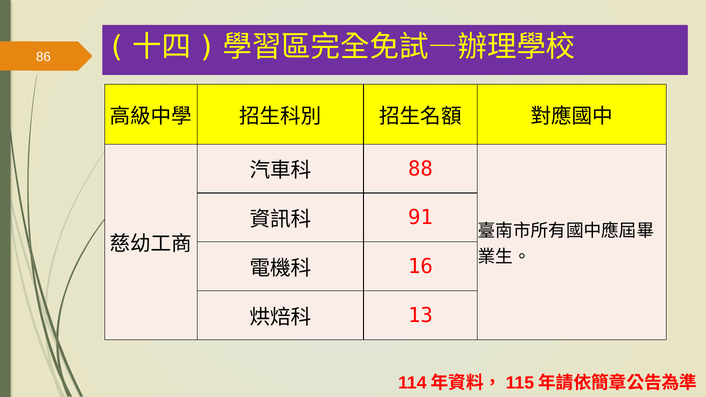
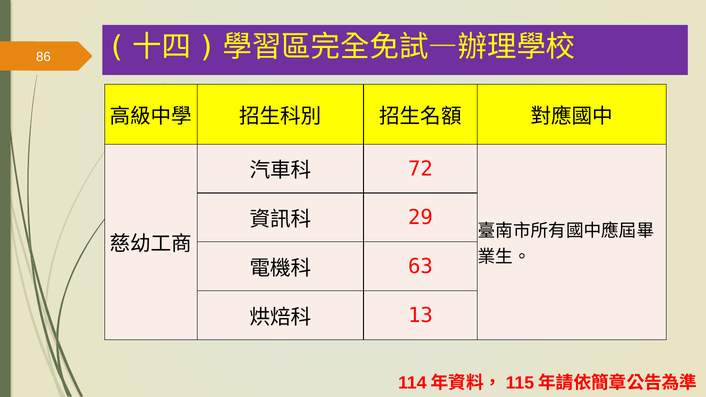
88: 88 -> 72 (420, 169)
91: 91 -> 29 (420, 218)
16: 16 -> 63 (420, 267)
